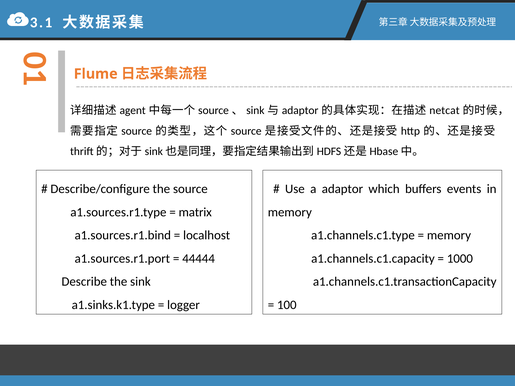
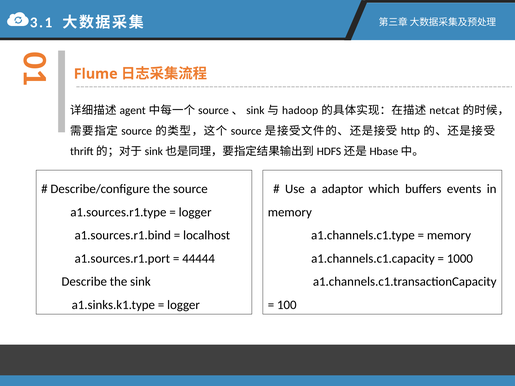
adaptor: adaptor -> hadoop (300, 110)
matrix: matrix -> logger (195, 212)
